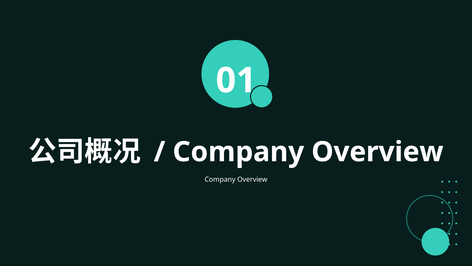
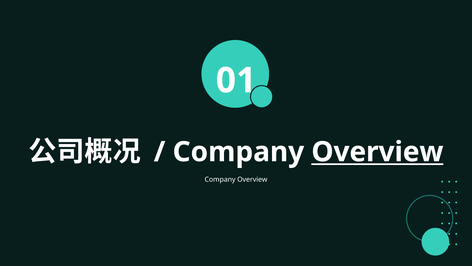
Overview underline: none -> present (377, 152)
